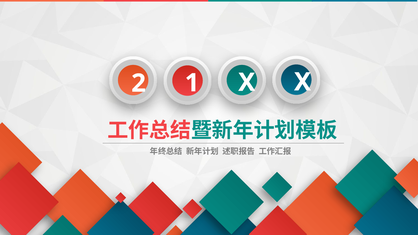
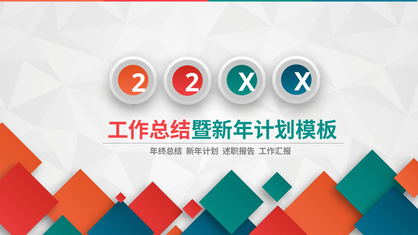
2 1: 1 -> 2 (192, 83)
